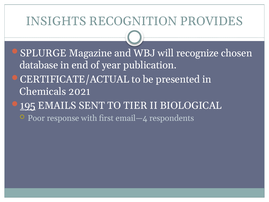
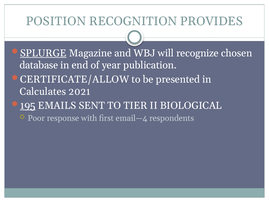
INSIGHTS: INSIGHTS -> POSITION (56, 21)
SPLURGE underline: none -> present (43, 53)
CERTIFICATE/ACTUAL: CERTIFICATE/ACTUAL -> CERTIFICATE/ALLOW (75, 79)
Chemicals: Chemicals -> Calculates (43, 91)
